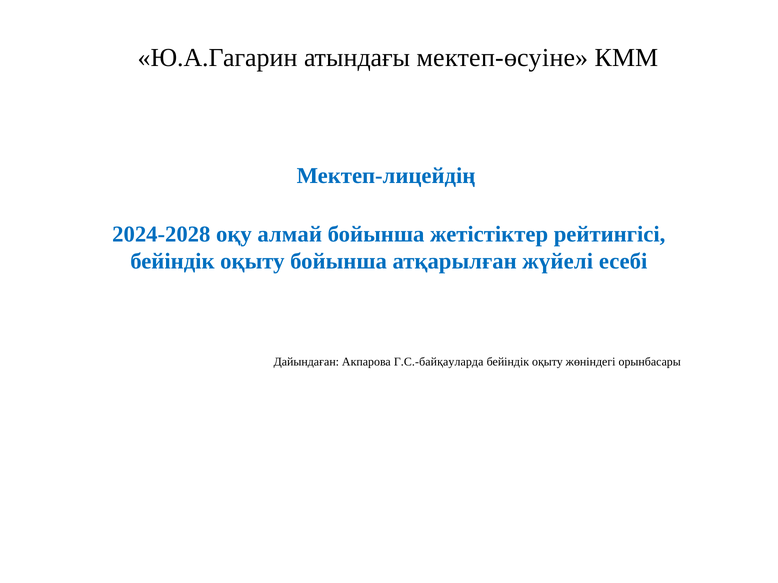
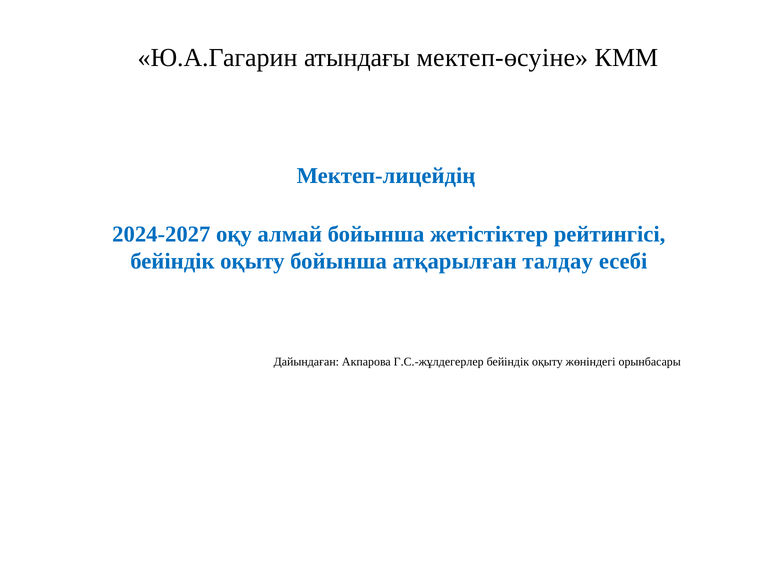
2024-2028: 2024-2028 -> 2024-2027 (161, 234)
жүйелі: жүйелі -> талдау (558, 262)
Г.С.-байқауларда: Г.С.-байқауларда -> Г.С.-жұлдегерлер (439, 362)
